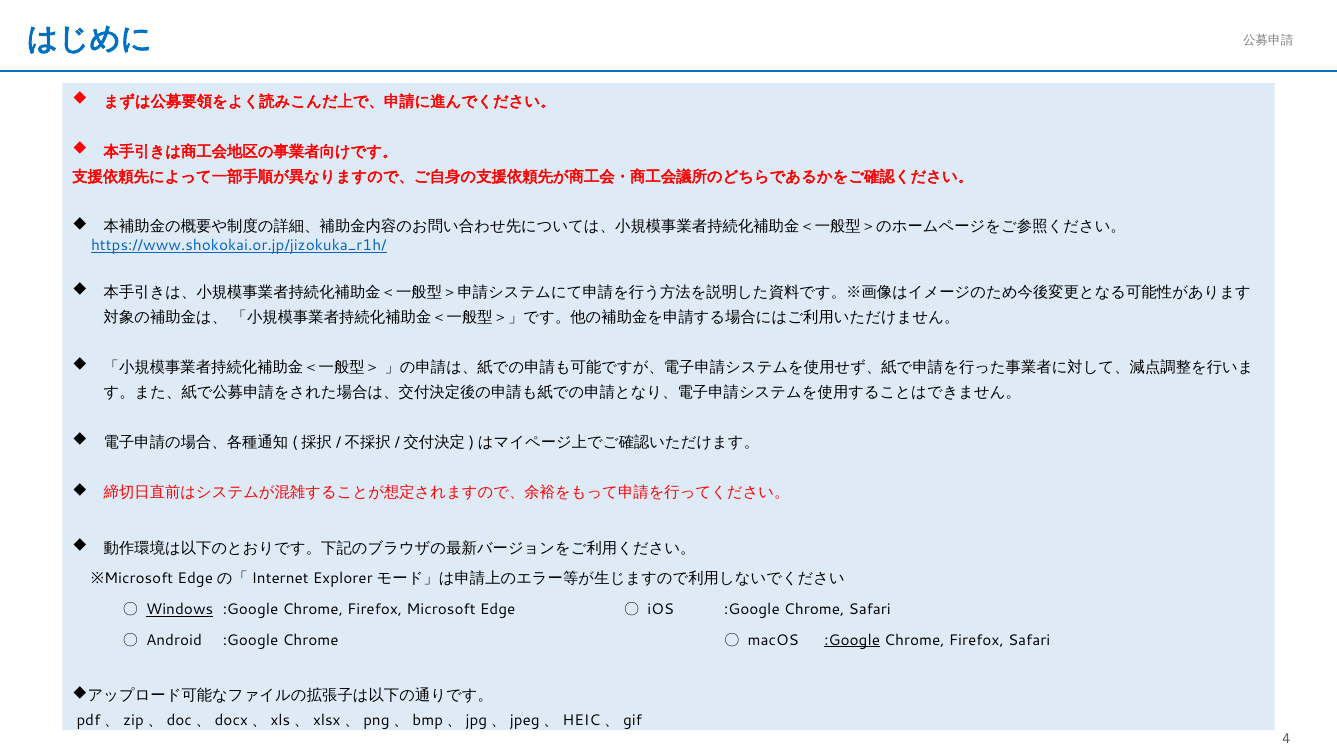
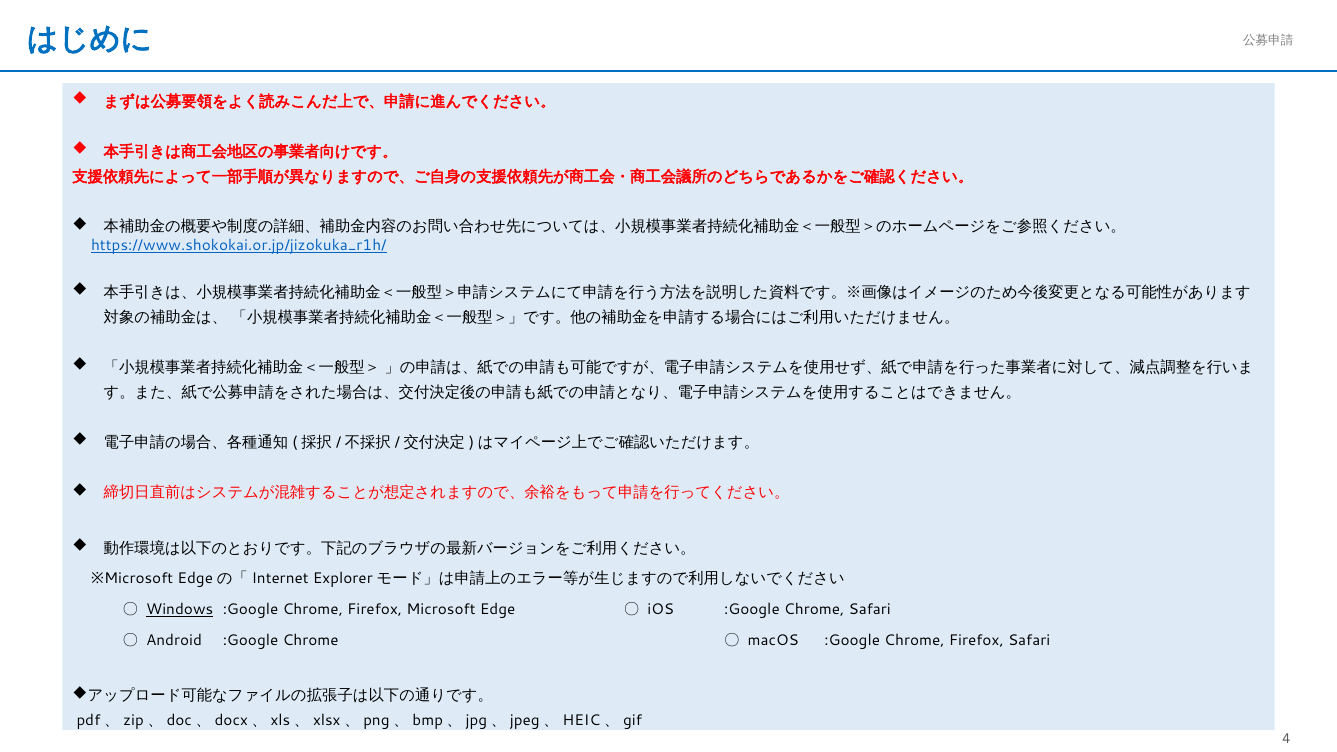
:Google underline: present -> none (852, 640)
